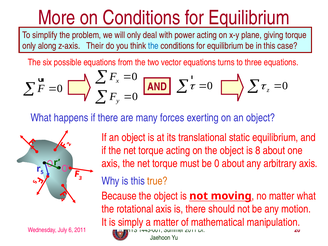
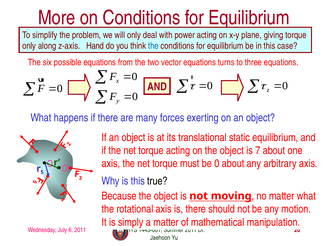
Their: Their -> Hand (95, 46)
8: 8 -> 7 (258, 151)
true colour: orange -> black (157, 181)
